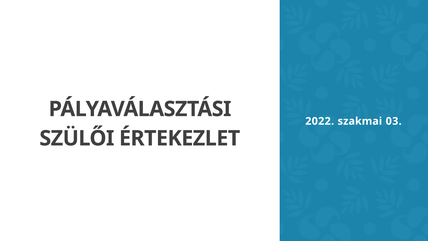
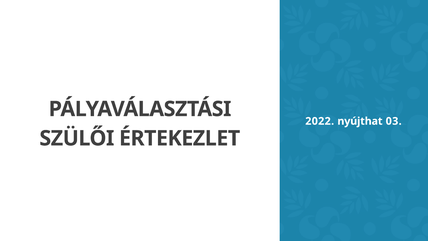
szakmai: szakmai -> nyújthat (360, 121)
